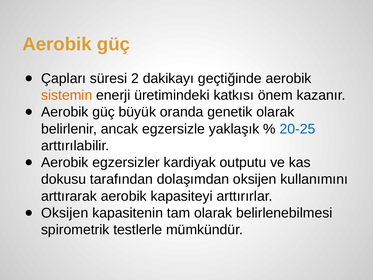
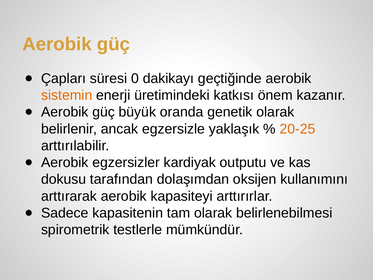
2: 2 -> 0 (135, 78)
20-25 colour: blue -> orange (297, 129)
Oksijen: Oksijen -> Sadece (65, 213)
